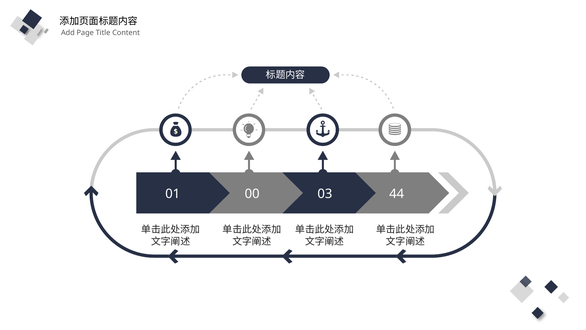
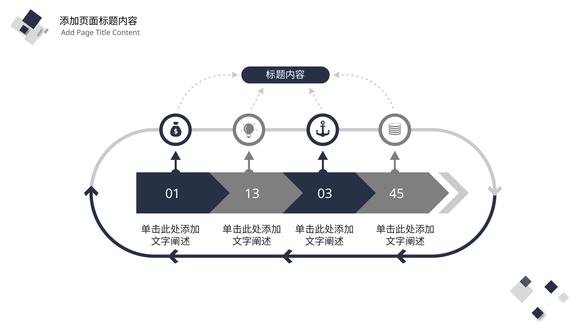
00: 00 -> 13 (252, 194)
44: 44 -> 45 (397, 194)
